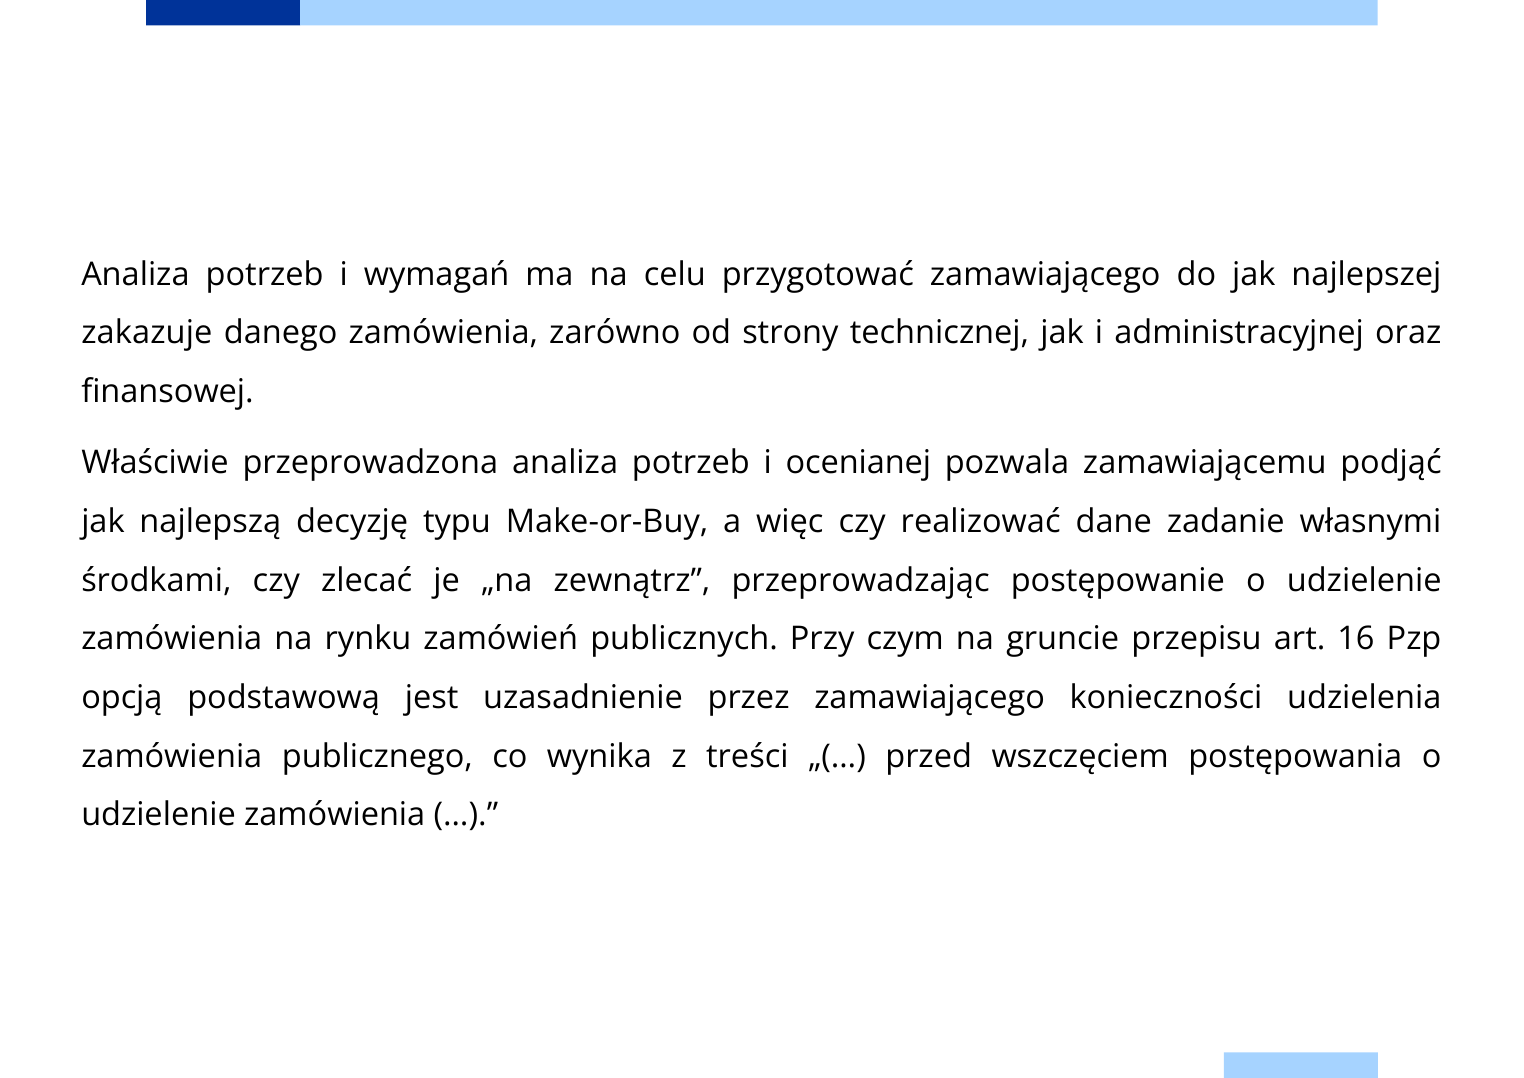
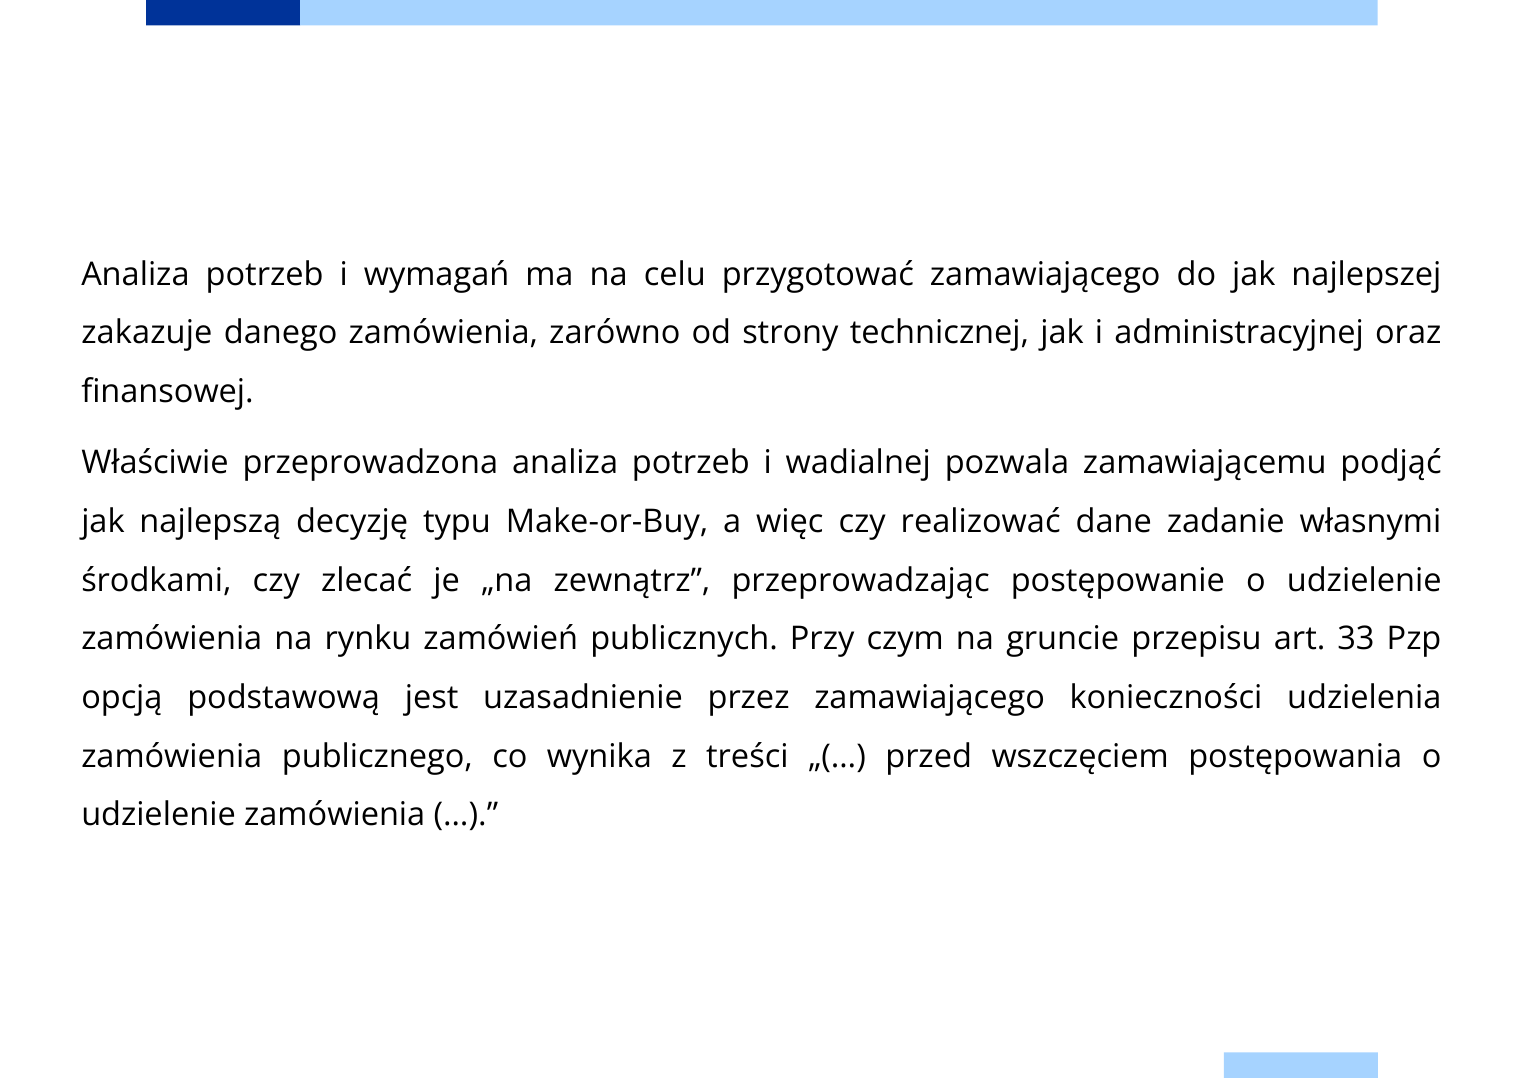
ocenianej: ocenianej -> wadialnej (858, 463)
16: 16 -> 33 (1356, 639)
